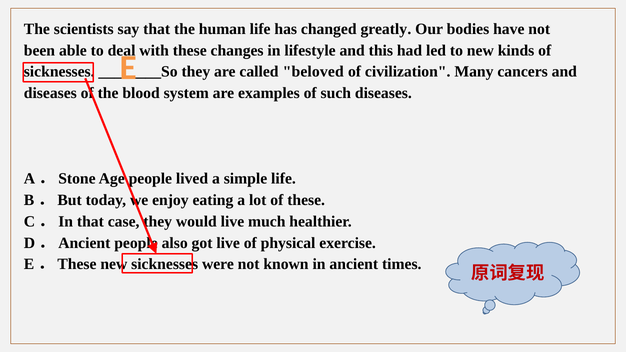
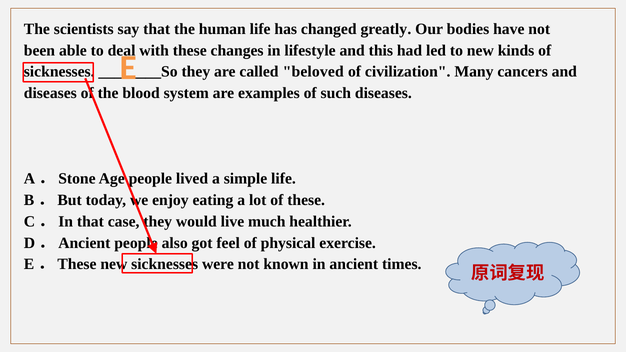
got live: live -> feel (228, 243)
